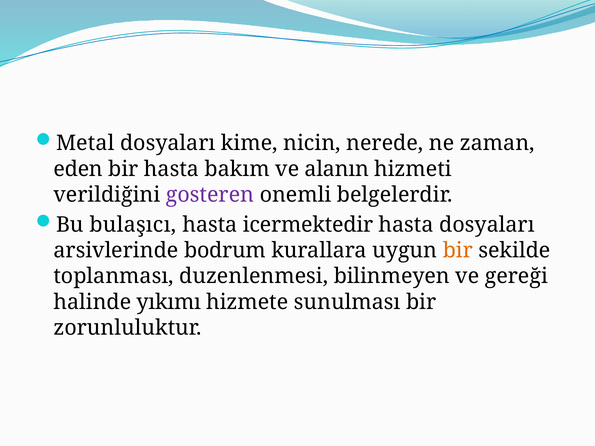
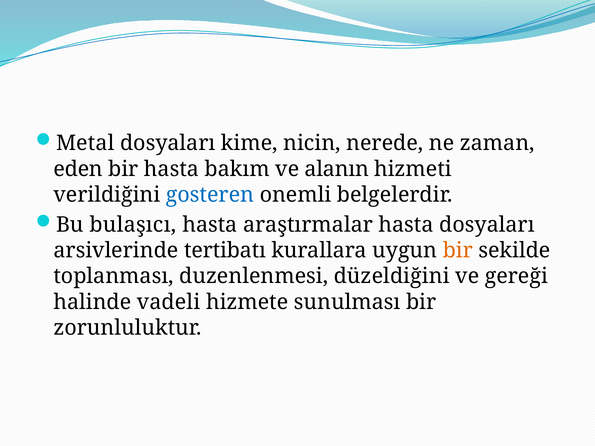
gosteren colour: purple -> blue (210, 195)
icermektedir: icermektedir -> araştırmalar (308, 225)
bodrum: bodrum -> tertibatı (225, 251)
bilinmeyen: bilinmeyen -> düzeldiğini (392, 276)
yıkımı: yıkımı -> vadeli (169, 302)
